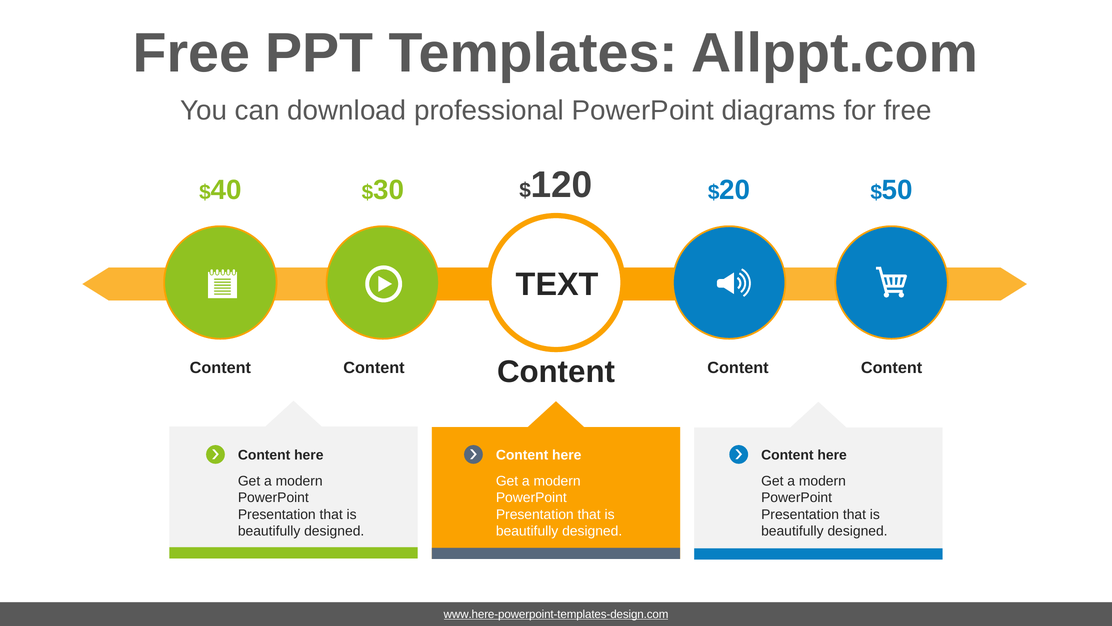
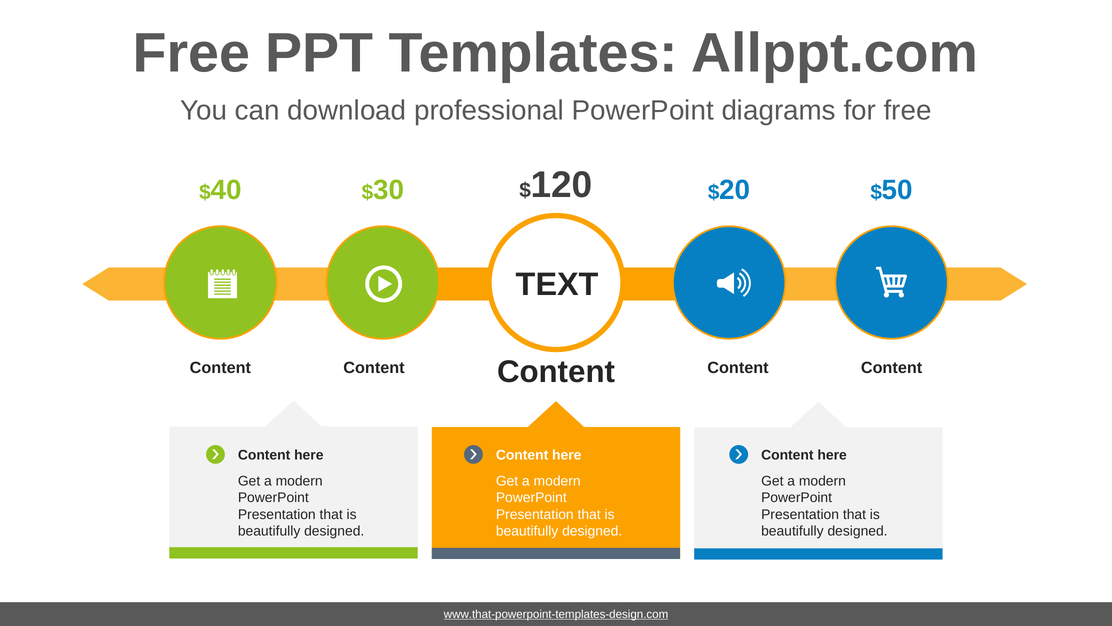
www.here-powerpoint-templates-design.com: www.here-powerpoint-templates-design.com -> www.that-powerpoint-templates-design.com (556, 614)
